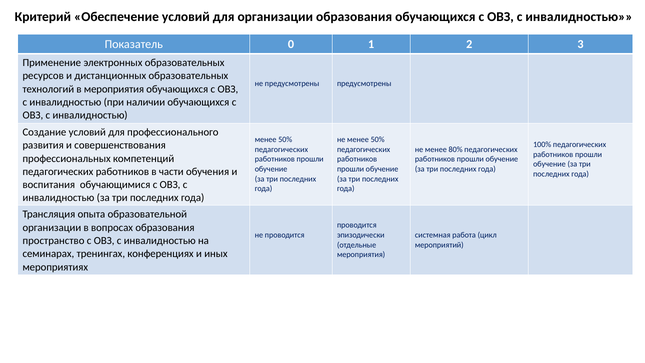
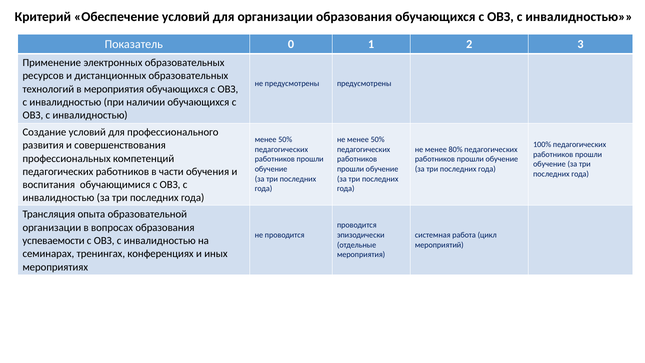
пространство: пространство -> успеваемости (54, 241)
